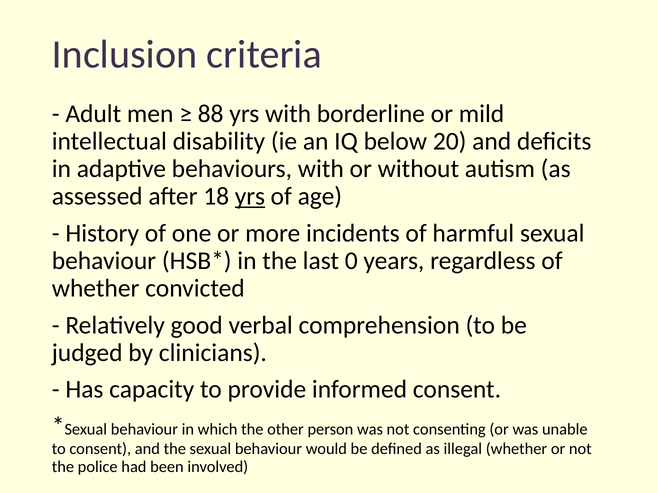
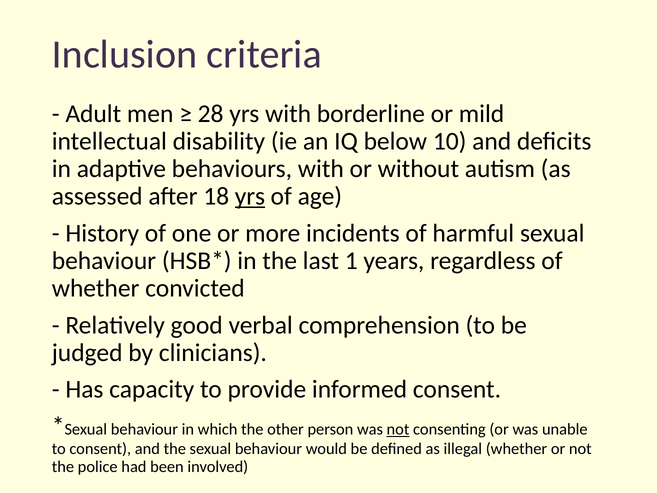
88: 88 -> 28 (211, 114)
20: 20 -> 10 (450, 141)
0: 0 -> 1 (351, 261)
not underline: none -> present (398, 429)
